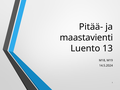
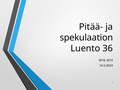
maastavienti: maastavienti -> spekulaation (86, 38)
13: 13 -> 36 (108, 48)
